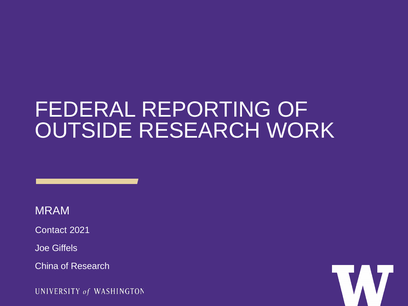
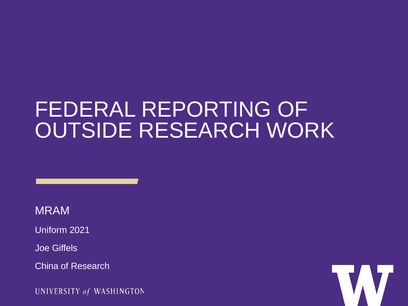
Contact: Contact -> Uniform (51, 230)
